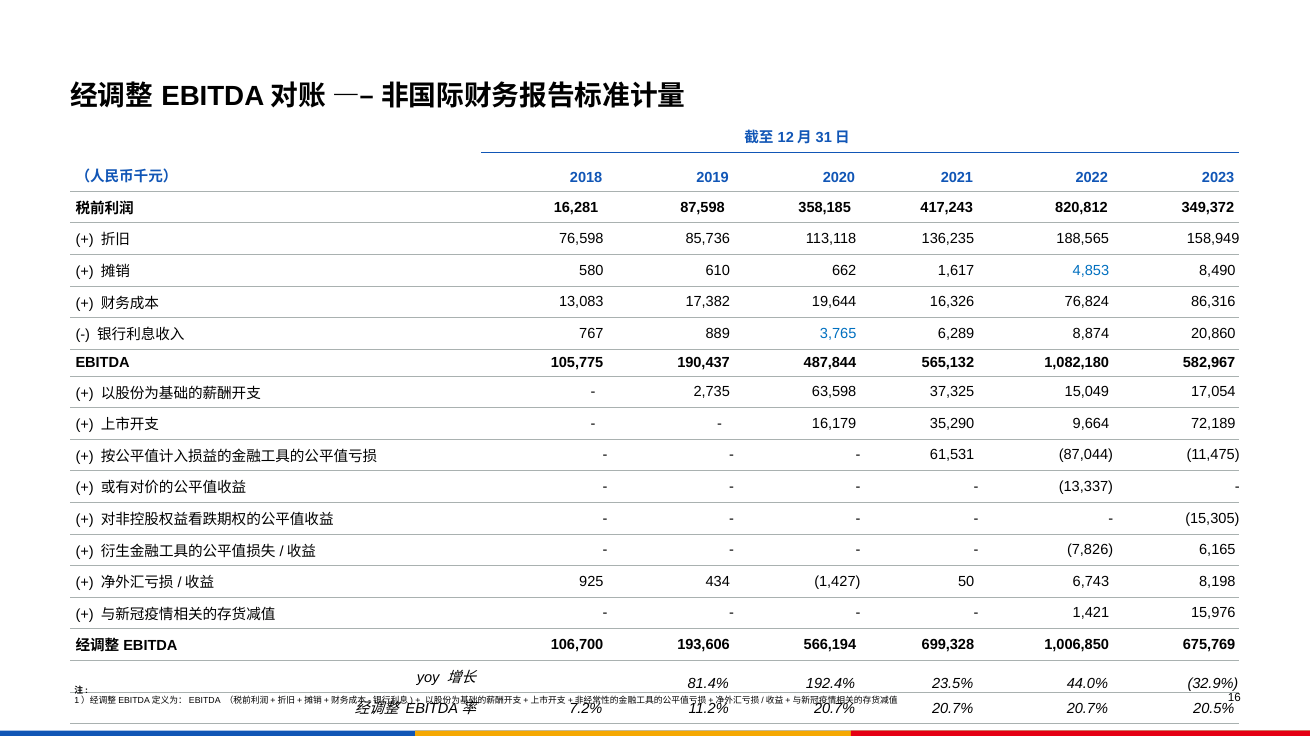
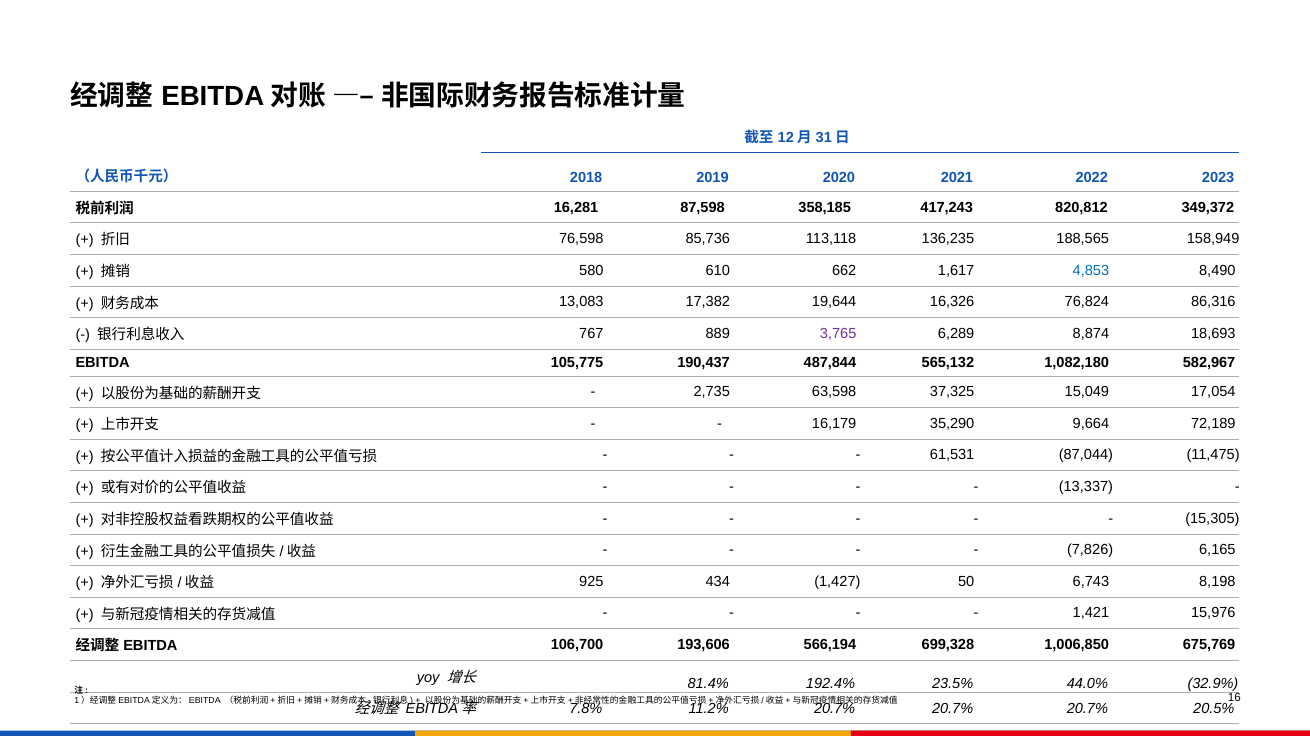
3,765 colour: blue -> purple (838, 334)
20,860: 20,860 -> 18,693 (1213, 334)
7.2%: 7.2% -> 7.8% (586, 708)
